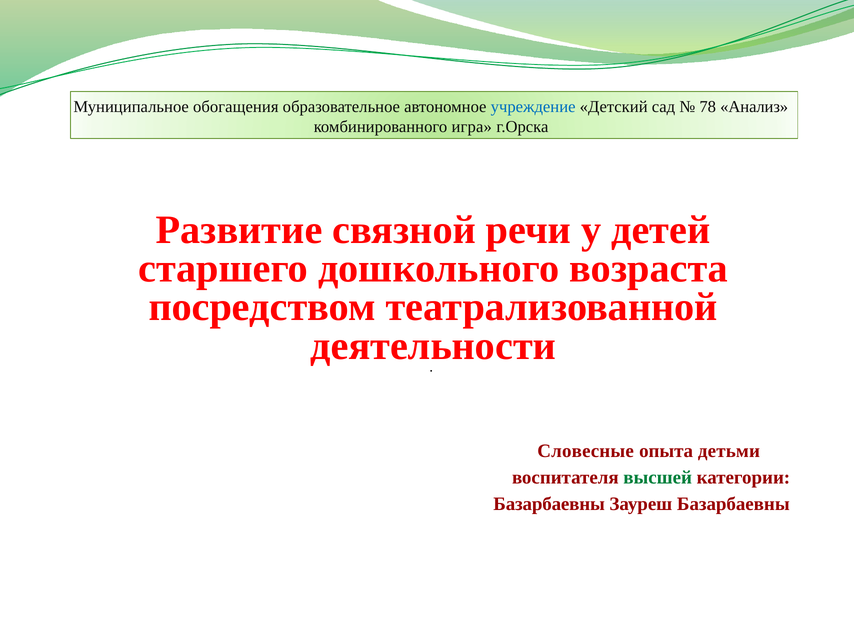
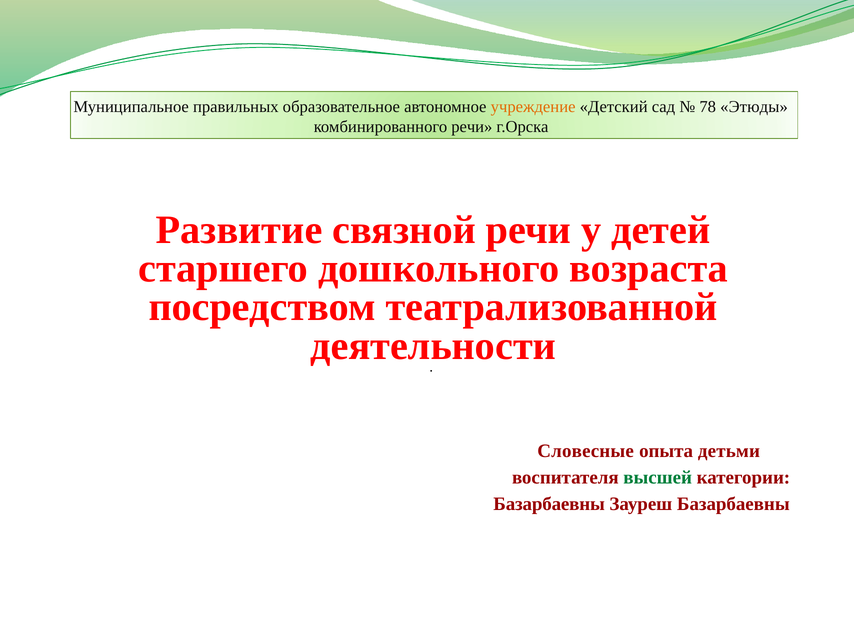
обогащения: обогащения -> правильных (236, 107)
учреждение colour: blue -> orange (533, 107)
Анализ: Анализ -> Этюды (754, 107)
комбинированного игра: игра -> речи (472, 127)
